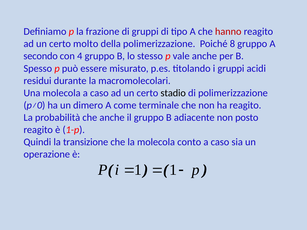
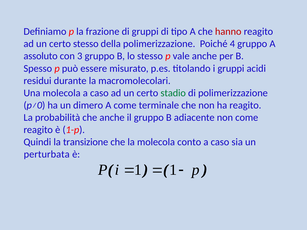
certo molto: molto -> stesso (86, 44)
8: 8 -> 4 (232, 44)
secondo: secondo -> assoluto (41, 56)
4: 4 -> 3 (80, 56)
stadio colour: black -> green (173, 93)
non posto: posto -> come (247, 118)
operazione: operazione -> perturbata (47, 154)
